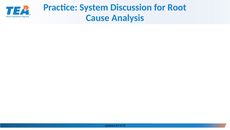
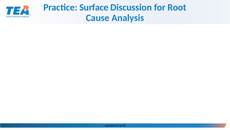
System: System -> Surface (94, 7)
